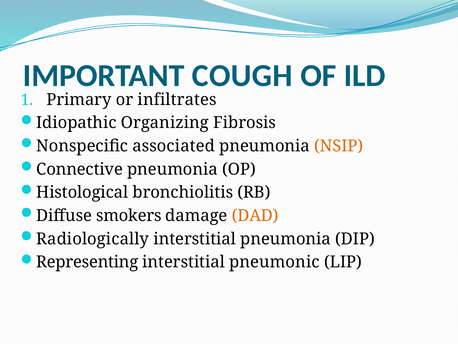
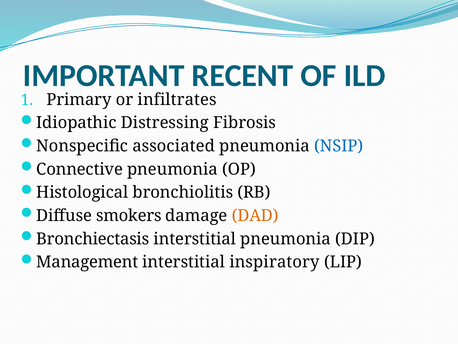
COUGH: COUGH -> RECENT (242, 76)
Organizing: Organizing -> Distressing (165, 123)
NSIP colour: orange -> blue (339, 146)
Radiologically: Radiologically -> Bronchiectasis (93, 239)
Representing: Representing -> Management (87, 262)
pneumonic: pneumonic -> inspiratory (274, 262)
